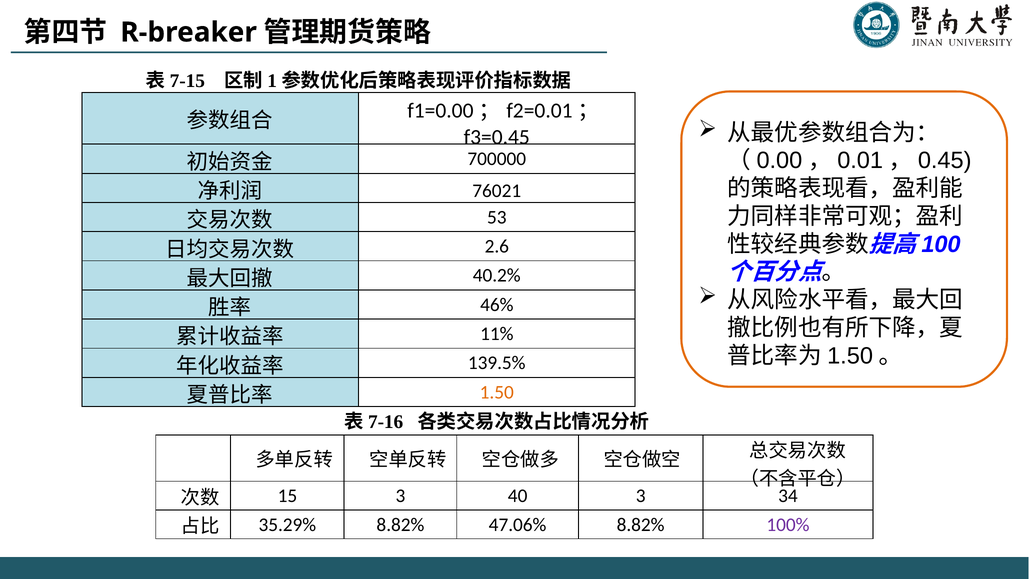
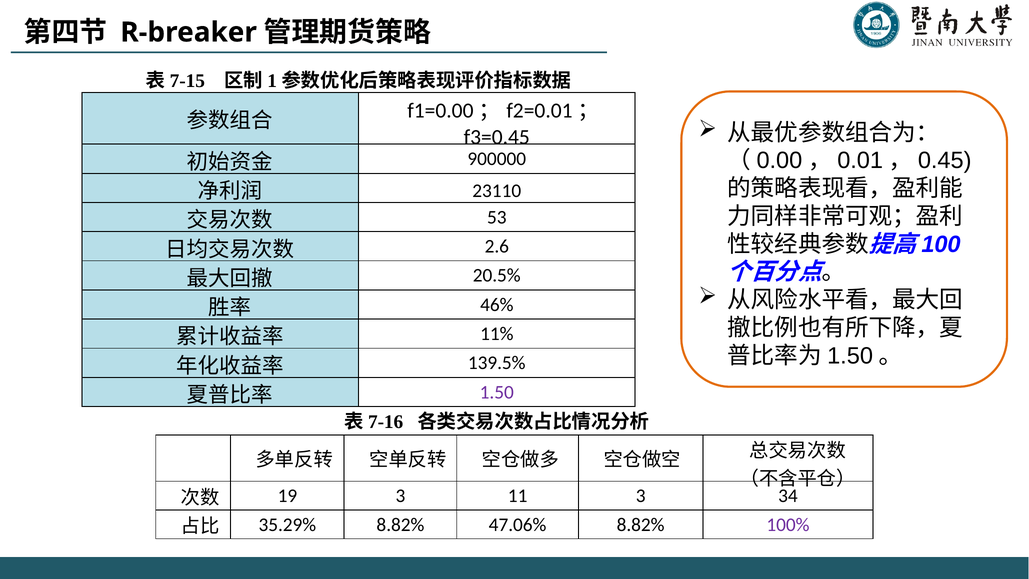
700000: 700000 -> 900000 (497, 159)
76021: 76021 -> 23110 (497, 191)
40.2%: 40.2% -> 20.5% (497, 276)
1.50 colour: orange -> purple (497, 392)
15: 15 -> 19 (287, 496)
40: 40 -> 11 (518, 496)
